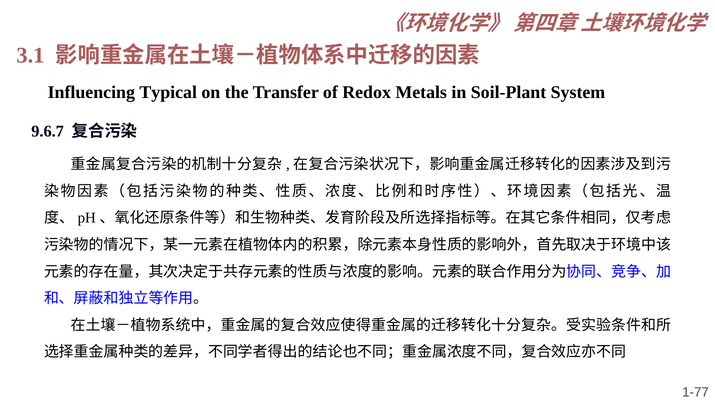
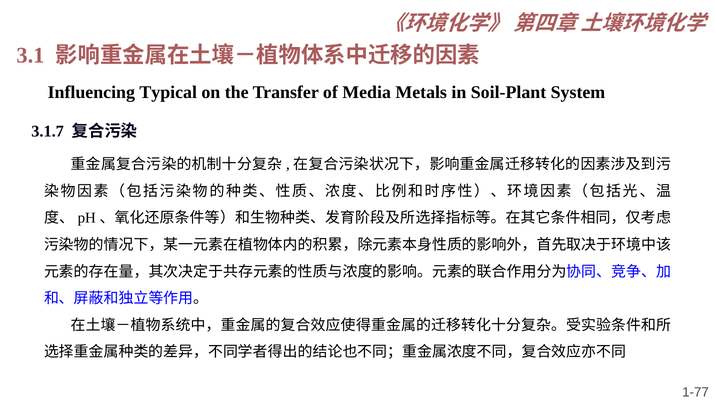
Redox: Redox -> Media (367, 93)
9.6.7: 9.6.7 -> 3.1.7 (48, 132)
